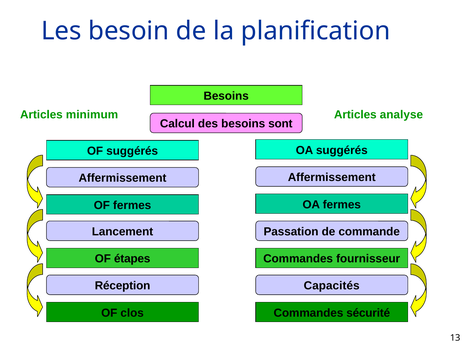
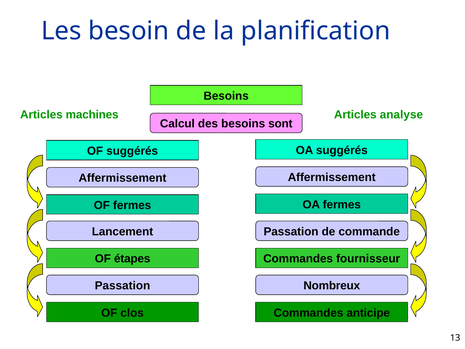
minimum: minimum -> machines (92, 115)
Réception: Réception -> Passation (122, 285)
Capacités: Capacités -> Nombreux (332, 285)
sécurité: sécurité -> anticipe (368, 313)
